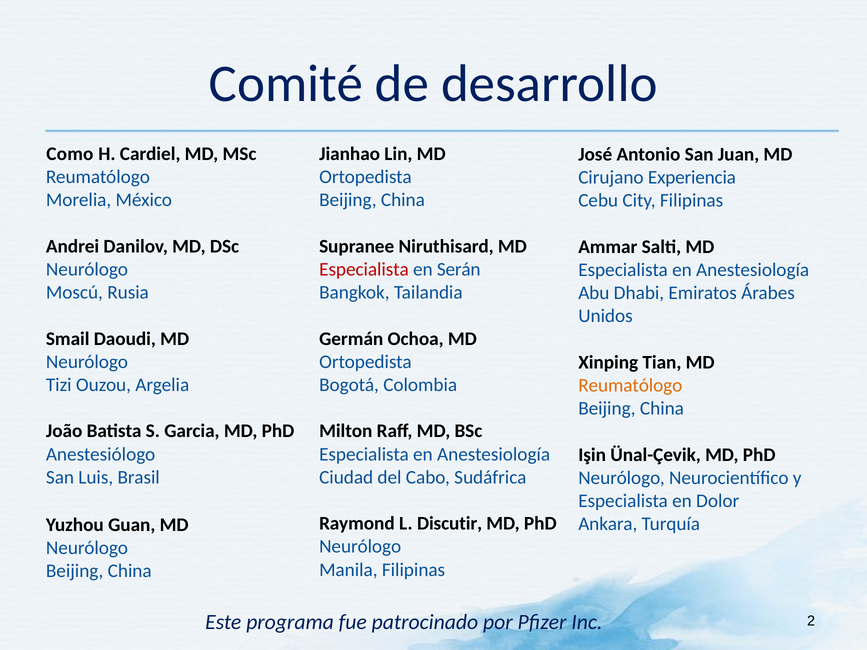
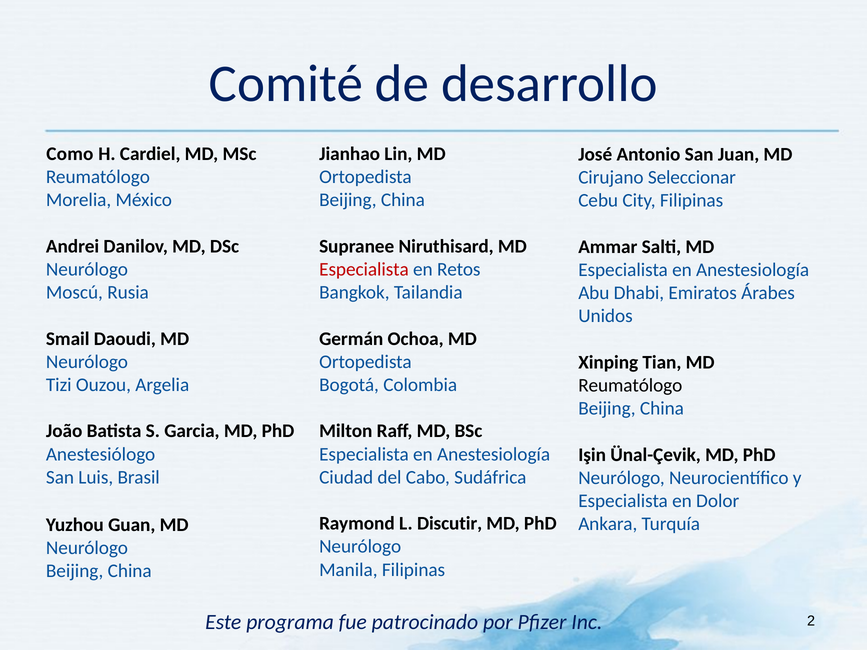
Experiencia: Experiencia -> Seleccionar (692, 178)
Serán: Serán -> Retos (459, 270)
Reumatólogo colour: orange -> black (630, 386)
